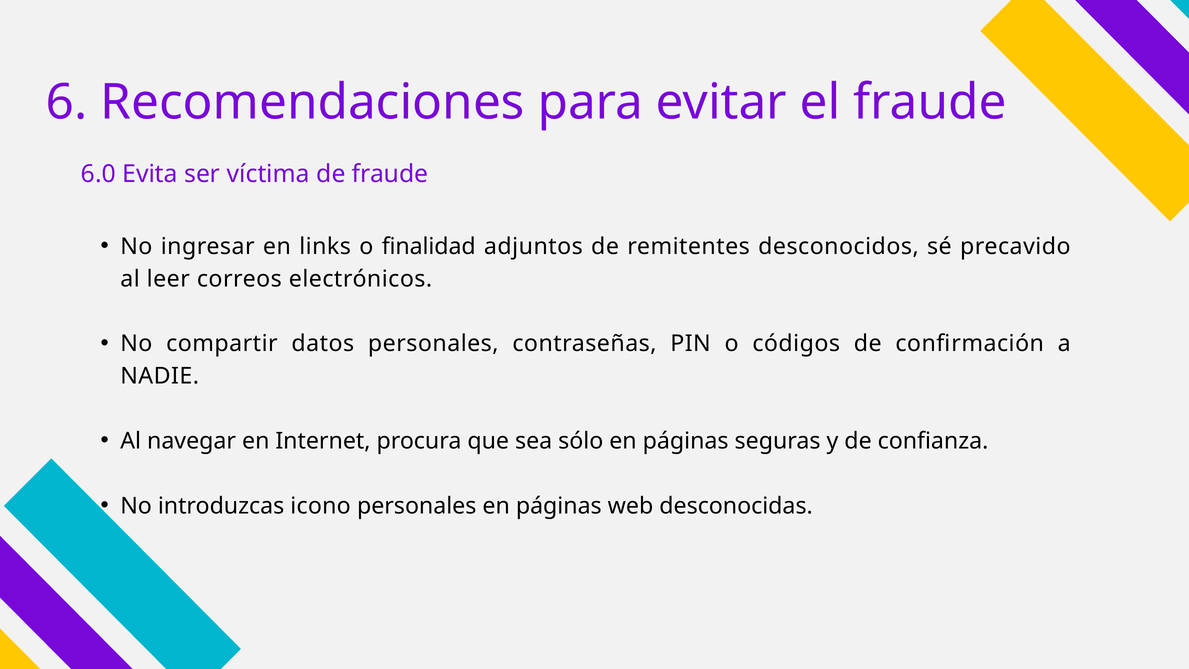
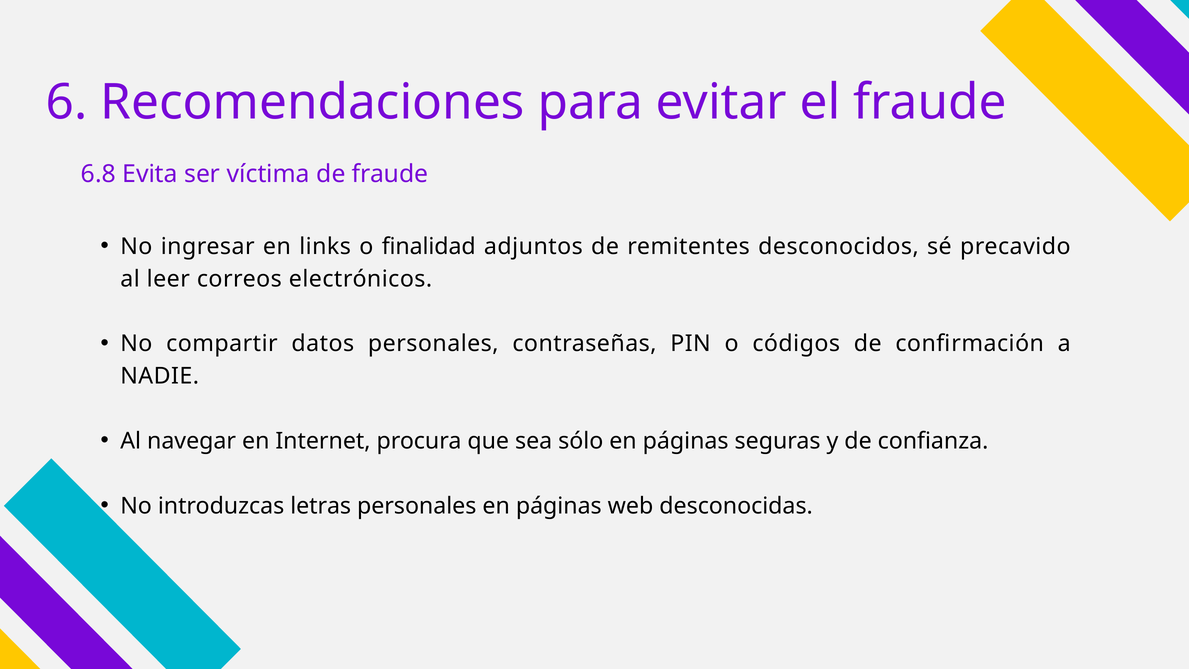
6.0: 6.0 -> 6.8 (98, 174)
icono: icono -> letras (321, 506)
